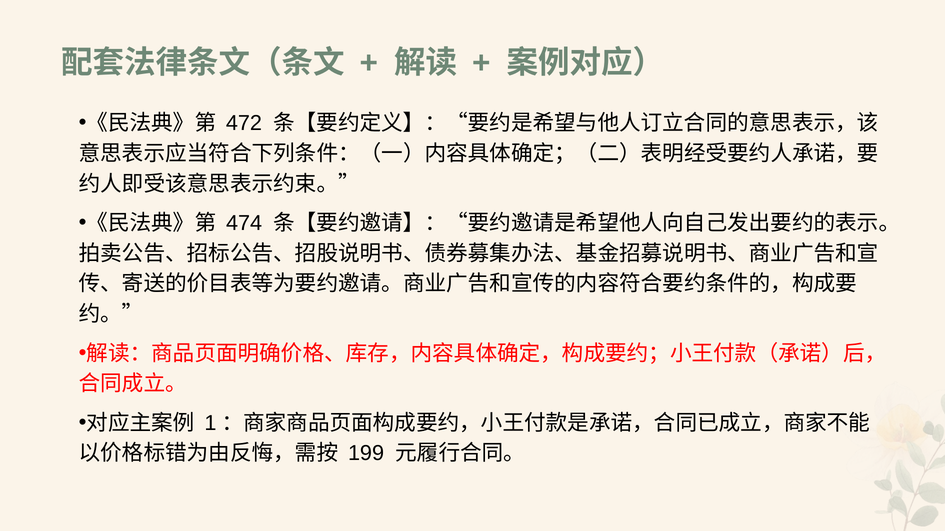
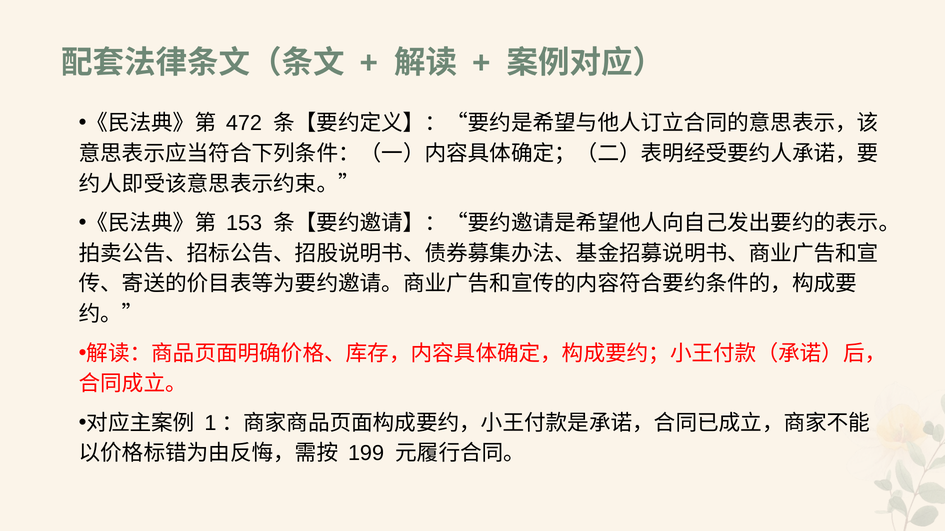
474: 474 -> 153 (244, 223)
